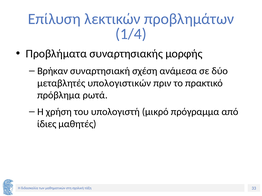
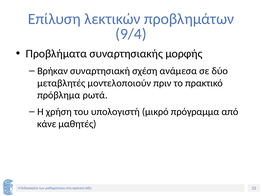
1/4: 1/4 -> 9/4 (131, 34)
υπολογιστικών: υπολογιστικών -> μοντελοποιούν (119, 83)
ίδιες: ίδιες -> κάνε (47, 124)
